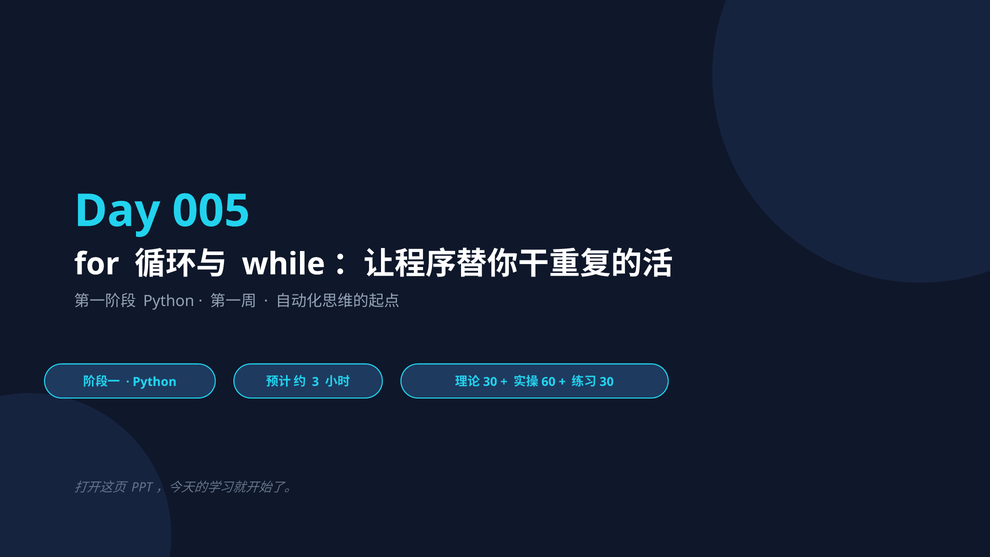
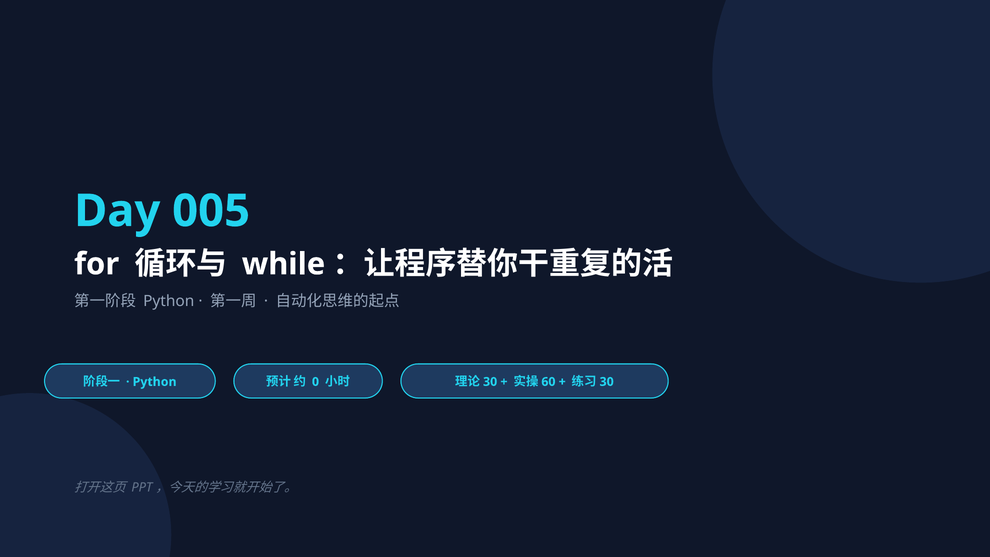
3: 3 -> 0 (315, 382)
